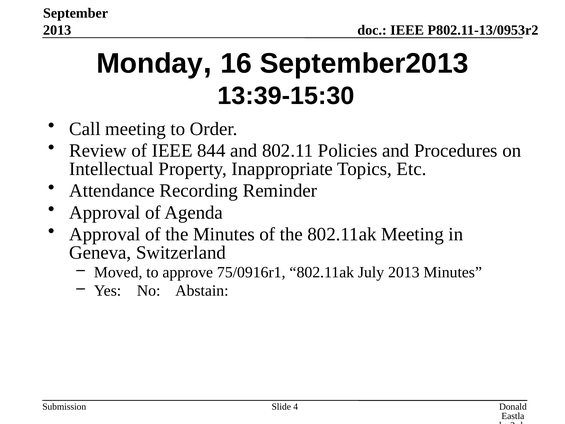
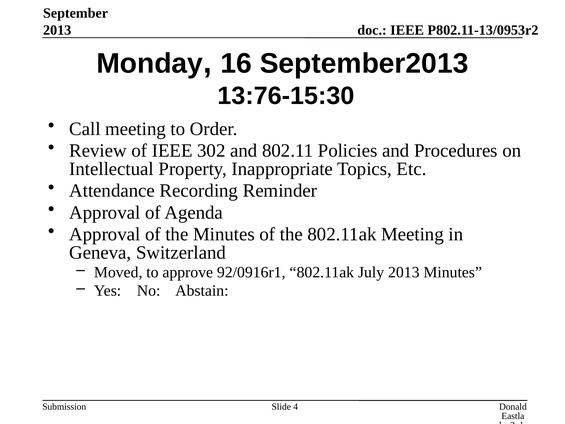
13:39-15:30: 13:39-15:30 -> 13:76-15:30 (286, 96)
844: 844 -> 302 (211, 151)
75/0916r1: 75/0916r1 -> 92/0916r1 (251, 272)
